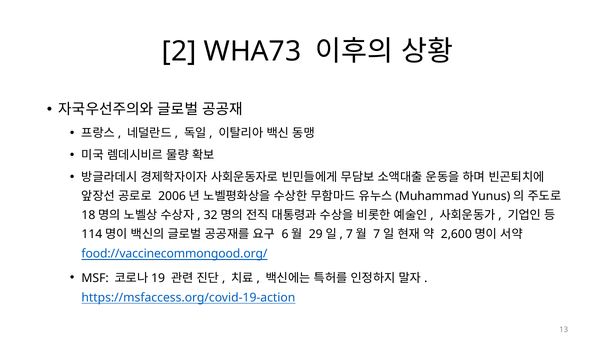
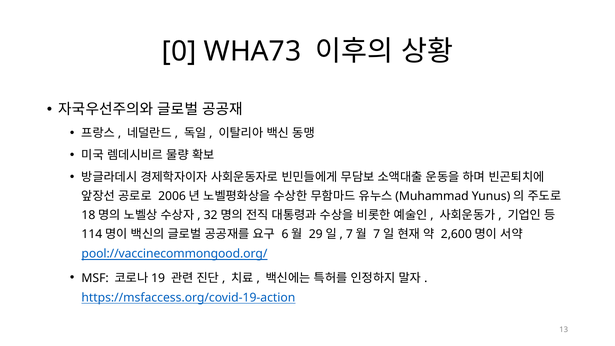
2: 2 -> 0 (179, 52)
food://vaccinecommongood.org/: food://vaccinecommongood.org/ -> pool://vaccinecommongood.org/ (174, 254)
